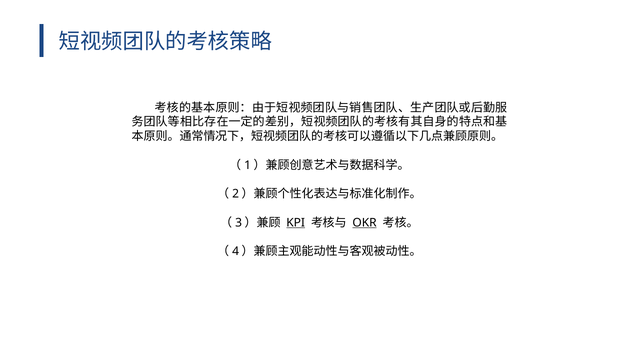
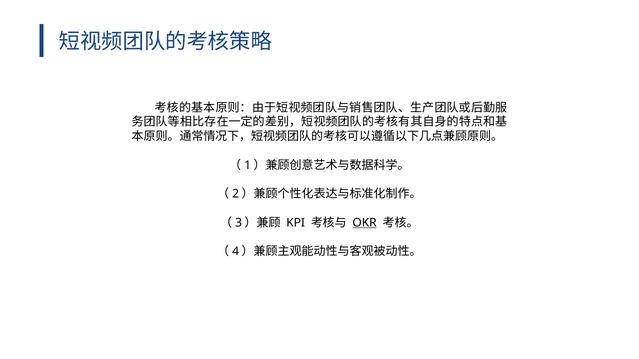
KPI underline: present -> none (296, 223)
